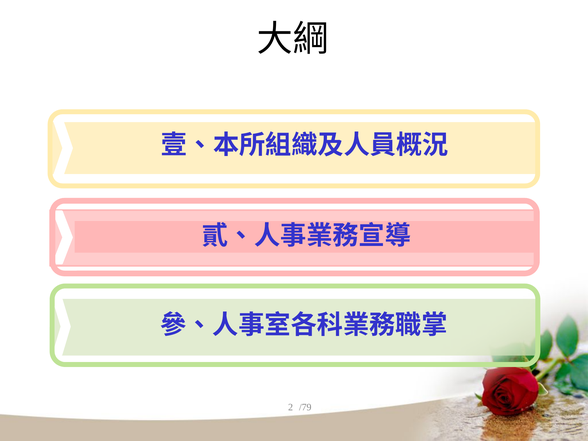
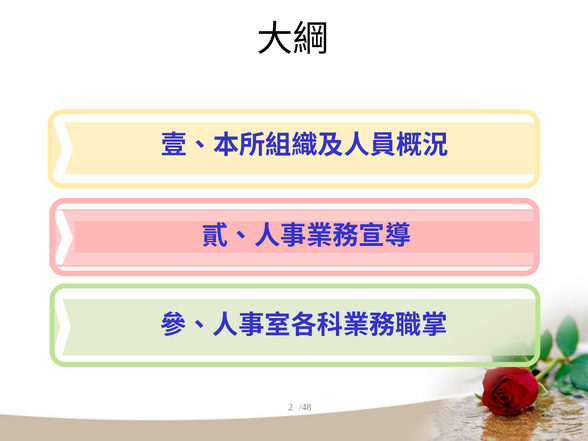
/79: /79 -> /48 (305, 407)
